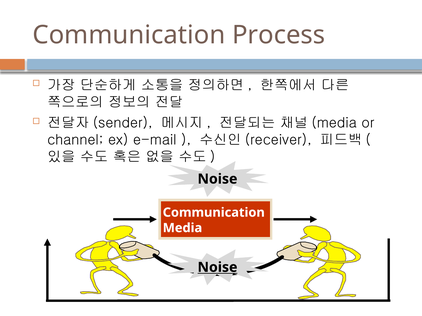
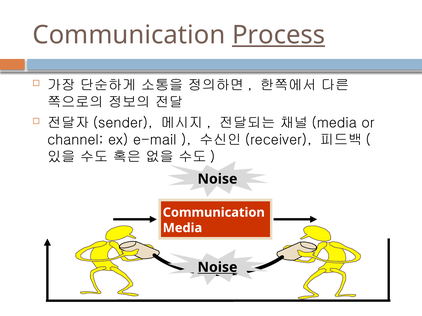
Process underline: none -> present (279, 35)
